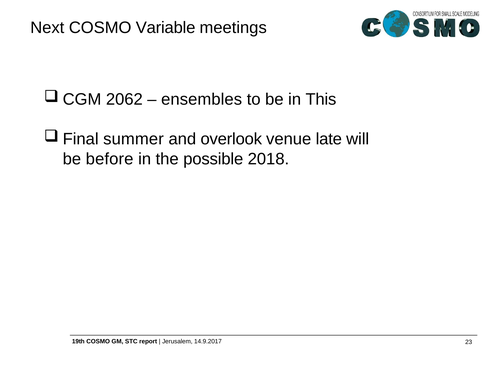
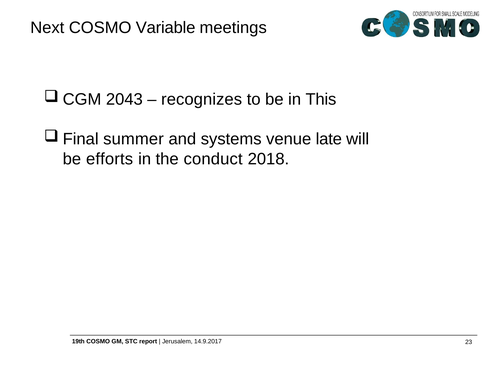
2062: 2062 -> 2043 (124, 99)
ensembles: ensembles -> recognizes (202, 99)
overlook: overlook -> systems (231, 139)
before: before -> efforts (110, 159)
possible: possible -> conduct (213, 159)
